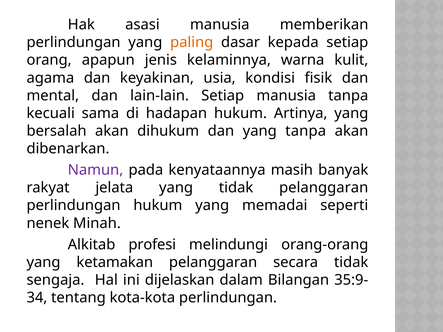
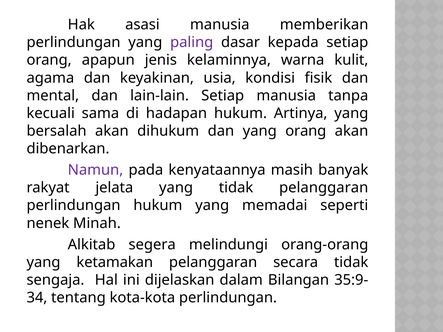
paling colour: orange -> purple (192, 42)
yang tanpa: tanpa -> orang (306, 131)
profesi: profesi -> segera (152, 245)
